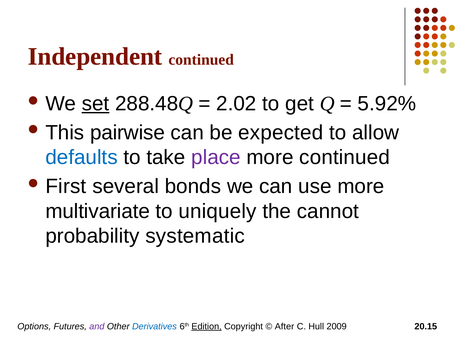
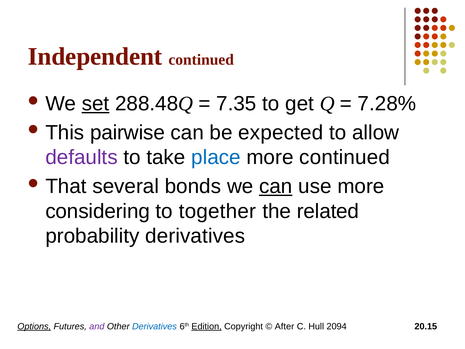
2.02: 2.02 -> 7.35 (236, 104)
5.92%: 5.92% -> 7.28% (387, 104)
defaults colour: blue -> purple (82, 157)
place colour: purple -> blue (216, 157)
First: First -> That (66, 186)
can underline: none -> present (276, 186)
multivariate: multivariate -> considering (98, 211)
uniquely: uniquely -> together (218, 211)
cannot: cannot -> related (328, 211)
probability systematic: systematic -> derivatives (195, 236)
Options underline: none -> present (34, 326)
2009: 2009 -> 2094 (337, 326)
